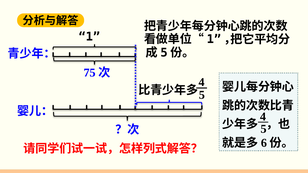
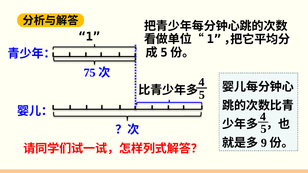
6: 6 -> 9 (264, 143)
